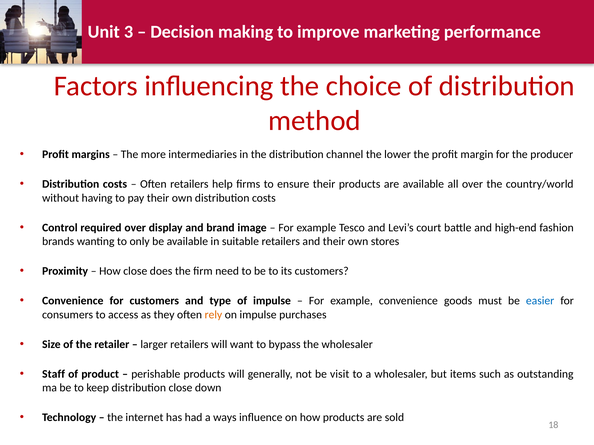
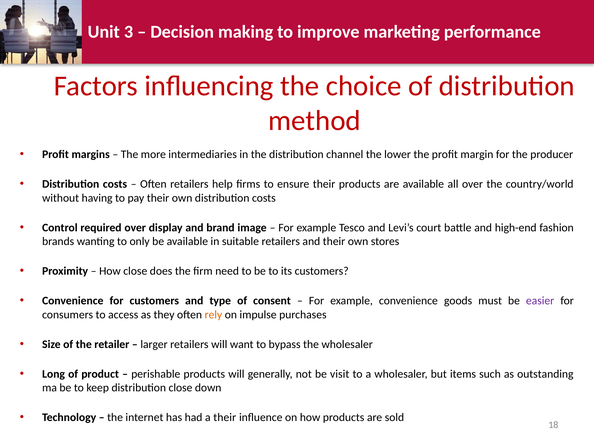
of impulse: impulse -> consent (272, 301)
easier colour: blue -> purple (540, 301)
Staff: Staff -> Long (54, 374)
a ways: ways -> their (225, 418)
